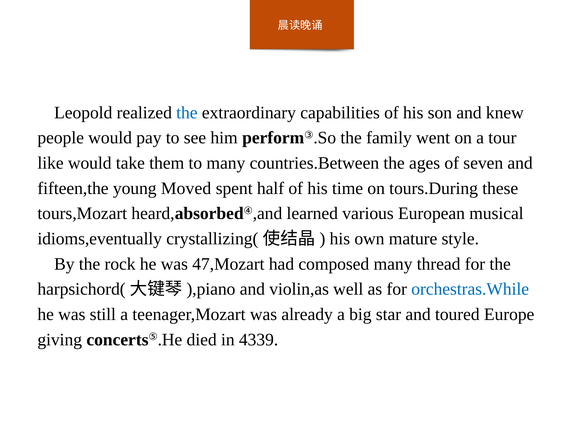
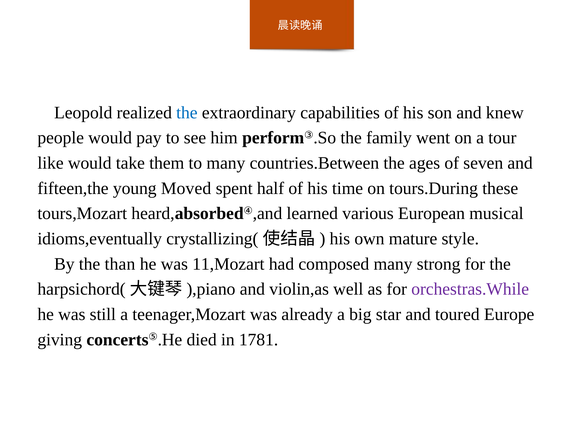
rock: rock -> than (120, 264)
47,Mozart: 47,Mozart -> 11,Mozart (228, 264)
thread: thread -> strong (439, 264)
orchestras.While colour: blue -> purple (470, 289)
4339: 4339 -> 1781 (259, 339)
